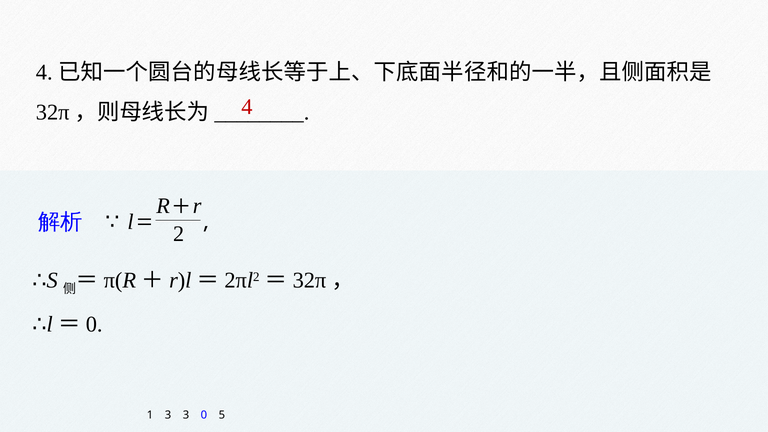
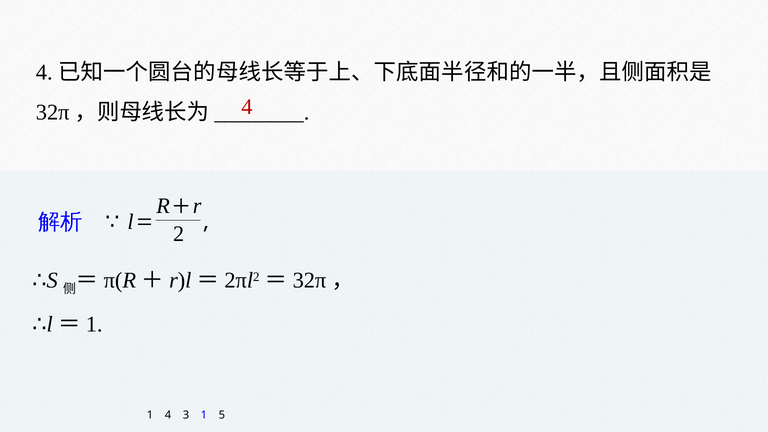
0: 0 -> 1 (94, 324)
1 3: 3 -> 4 (168, 415)
3 0: 0 -> 1 (204, 415)
